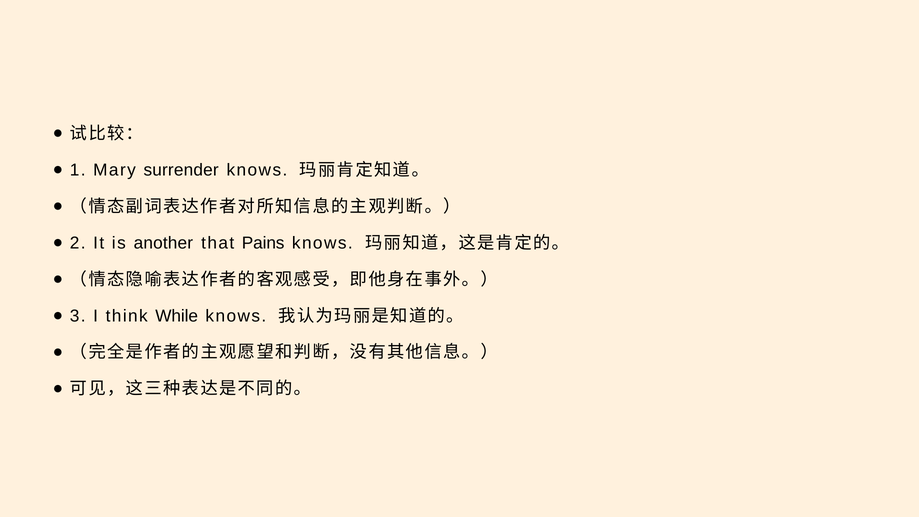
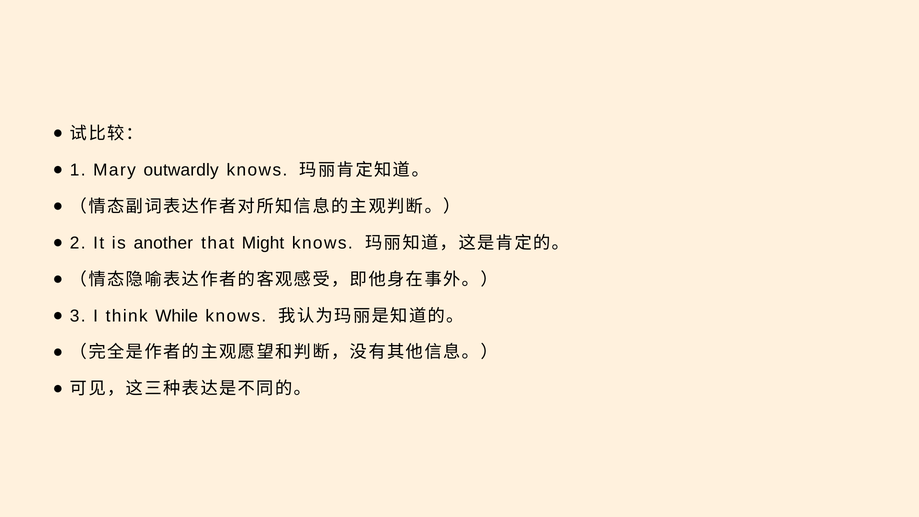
surrender: surrender -> outwardly (181, 170)
Pains: Pains -> Might (263, 243)
